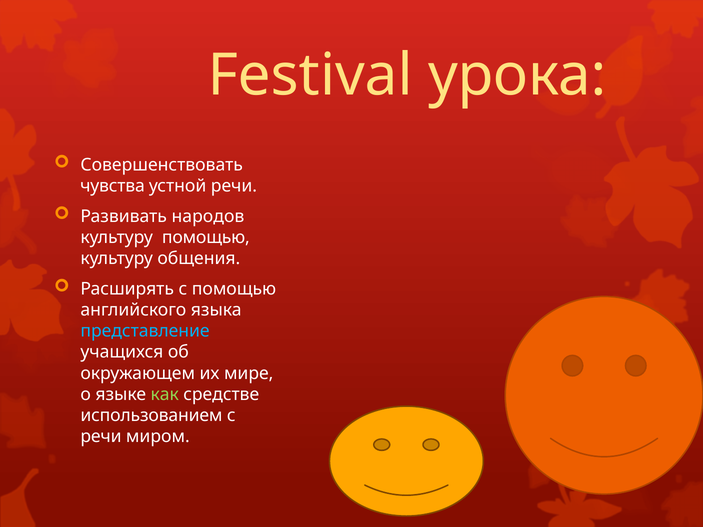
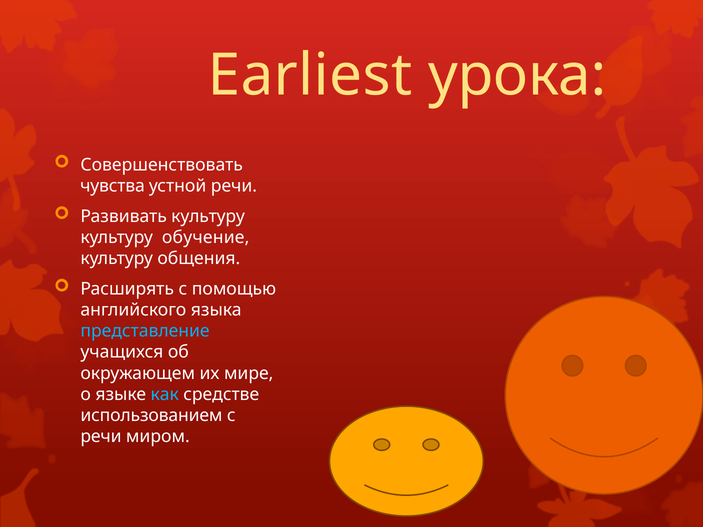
Festival: Festival -> Earliest (310, 75)
Развивать народов: народов -> культуру (208, 216)
культуру помощью: помощью -> обучение (206, 238)
как colour: light green -> light blue (165, 395)
